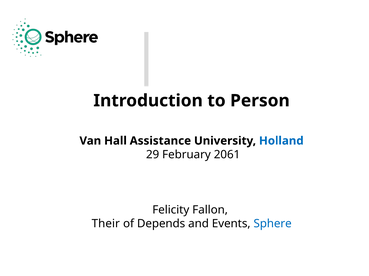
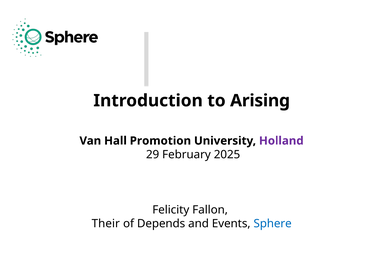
Person: Person -> Arising (260, 101)
Assistance: Assistance -> Promotion (160, 141)
Holland colour: blue -> purple (281, 141)
2061: 2061 -> 2025 (227, 155)
